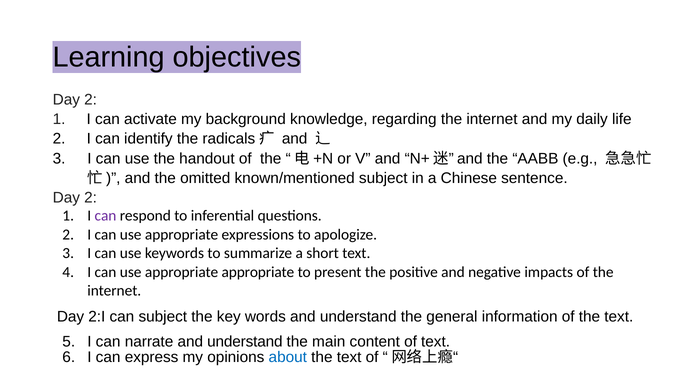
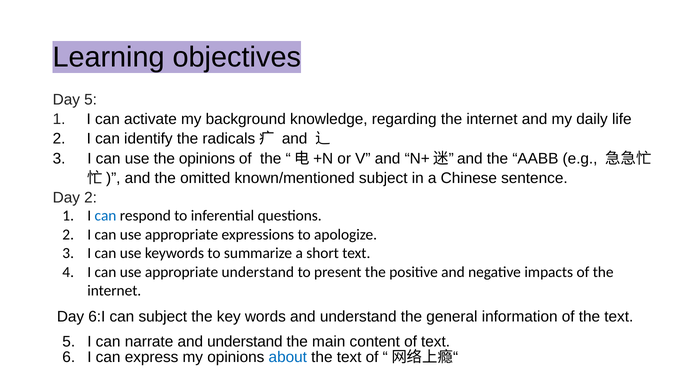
2: 2 -> 5 (91, 100)
the handout: handout -> opinions (207, 159)
can colour: purple -> blue (106, 216)
appropriate appropriate: appropriate -> understand (258, 272)
2:I: 2:I -> 6:I (97, 317)
